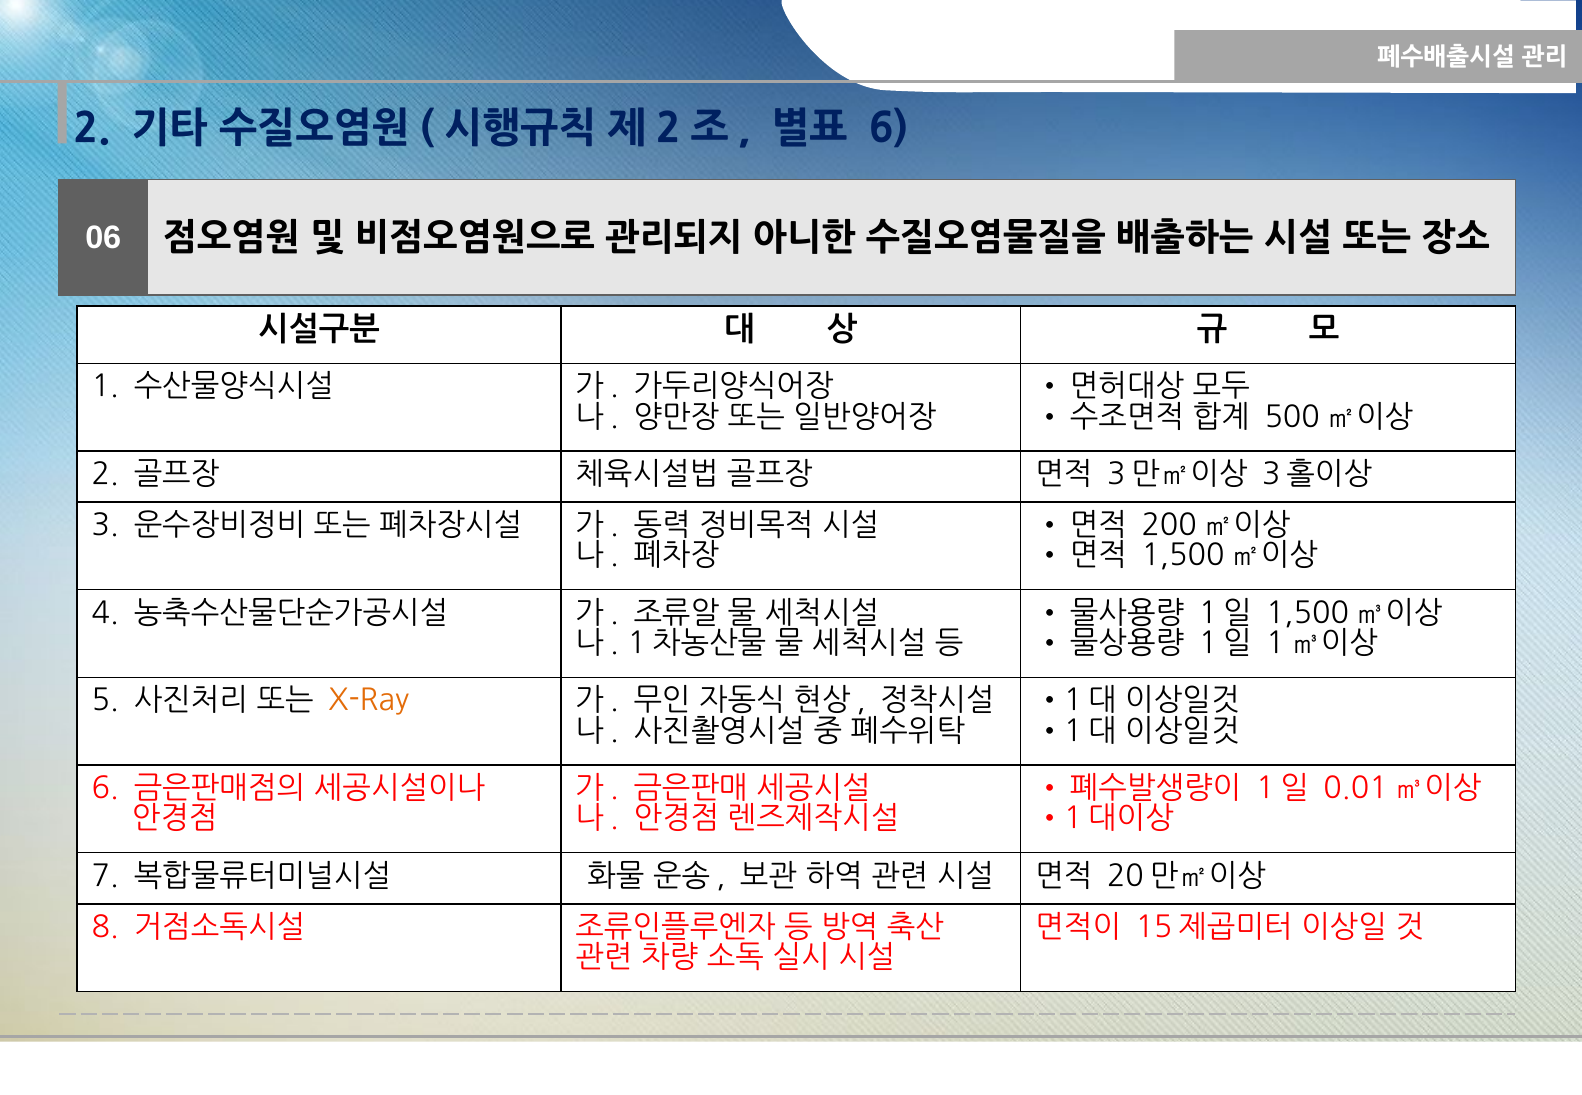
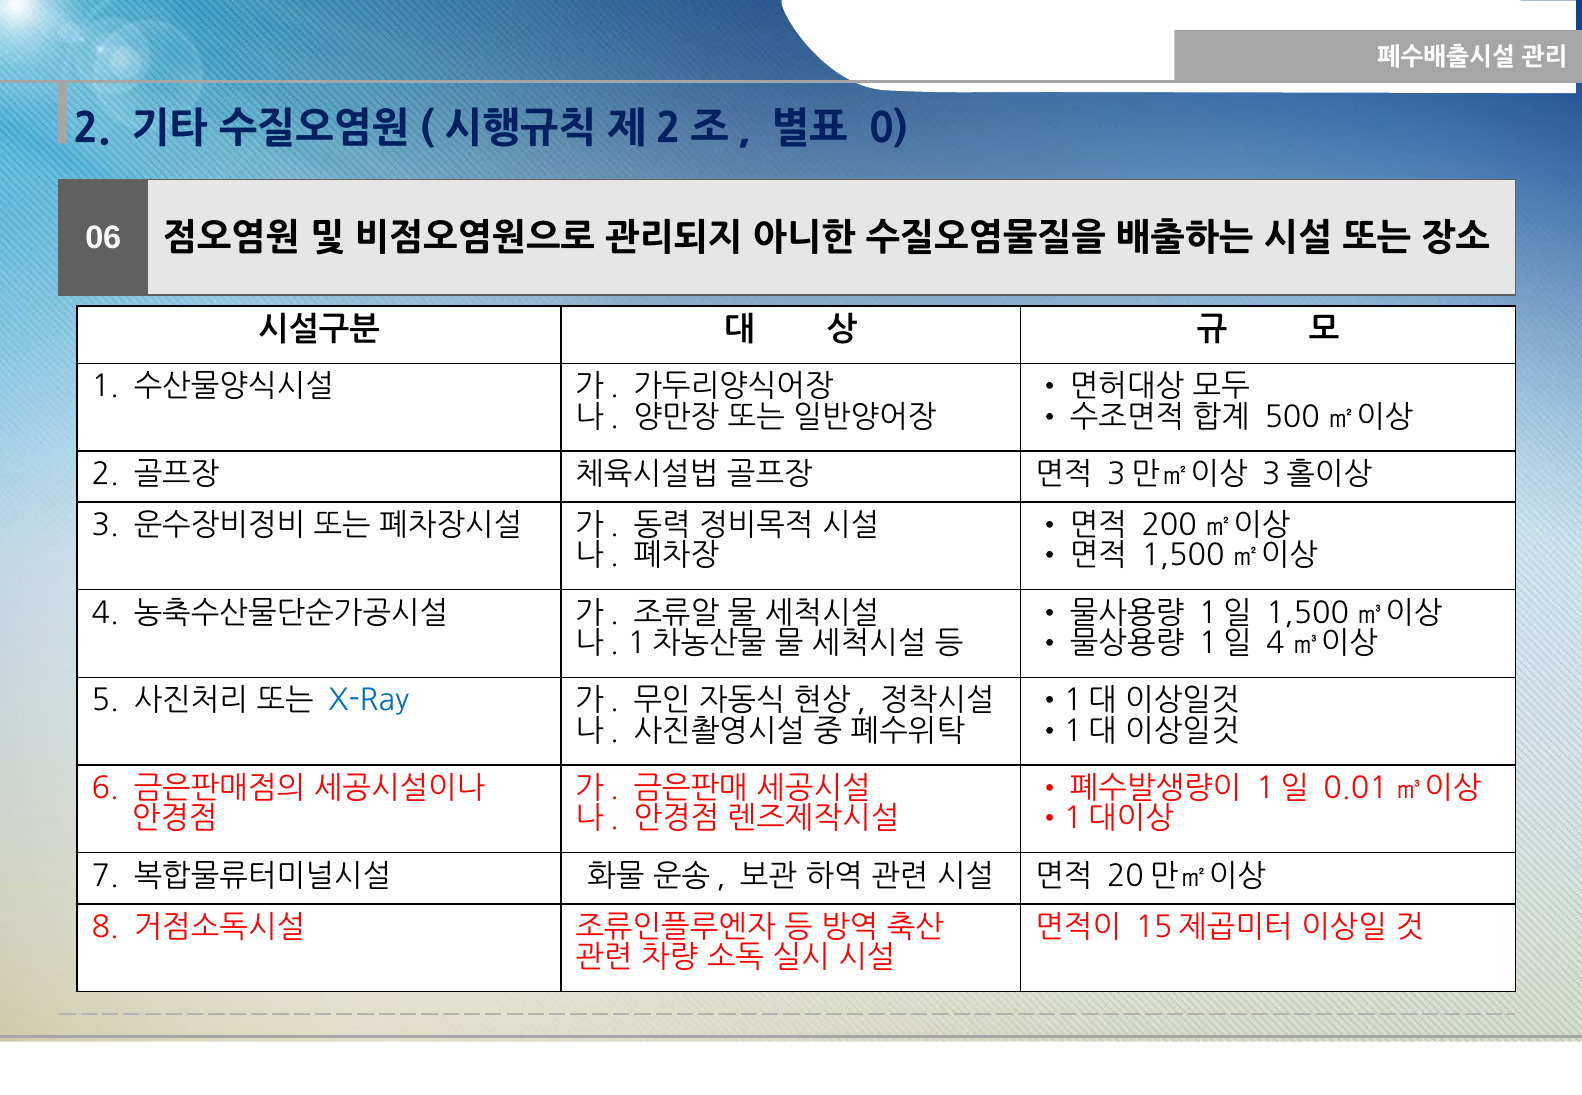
6: 6 -> 0 (889, 129)
1: 1 -> 4 (1275, 644)
X-Ray colour: orange -> blue (369, 701)
